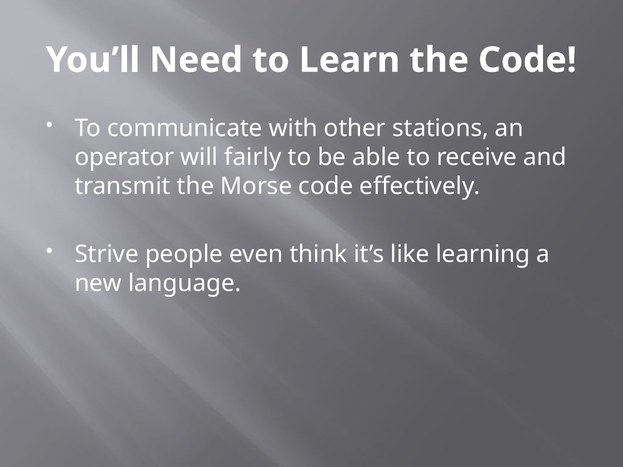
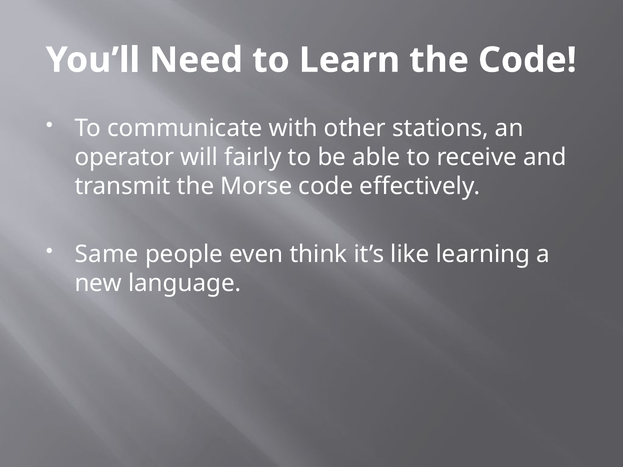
Strive: Strive -> Same (107, 254)
